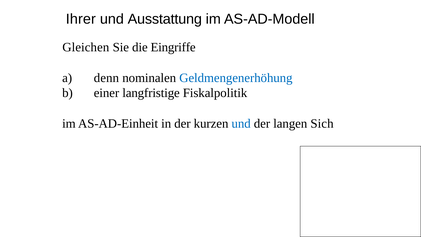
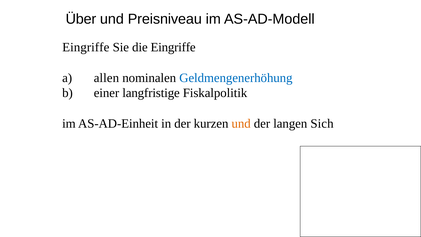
Ihrer: Ihrer -> Über (81, 19)
Ausstattung: Ausstattung -> Preisniveau (165, 19)
Gleichen: Gleichen -> Eingriffe (86, 47)
denn: denn -> allen (106, 78)
und colour: blue -> orange (241, 124)
